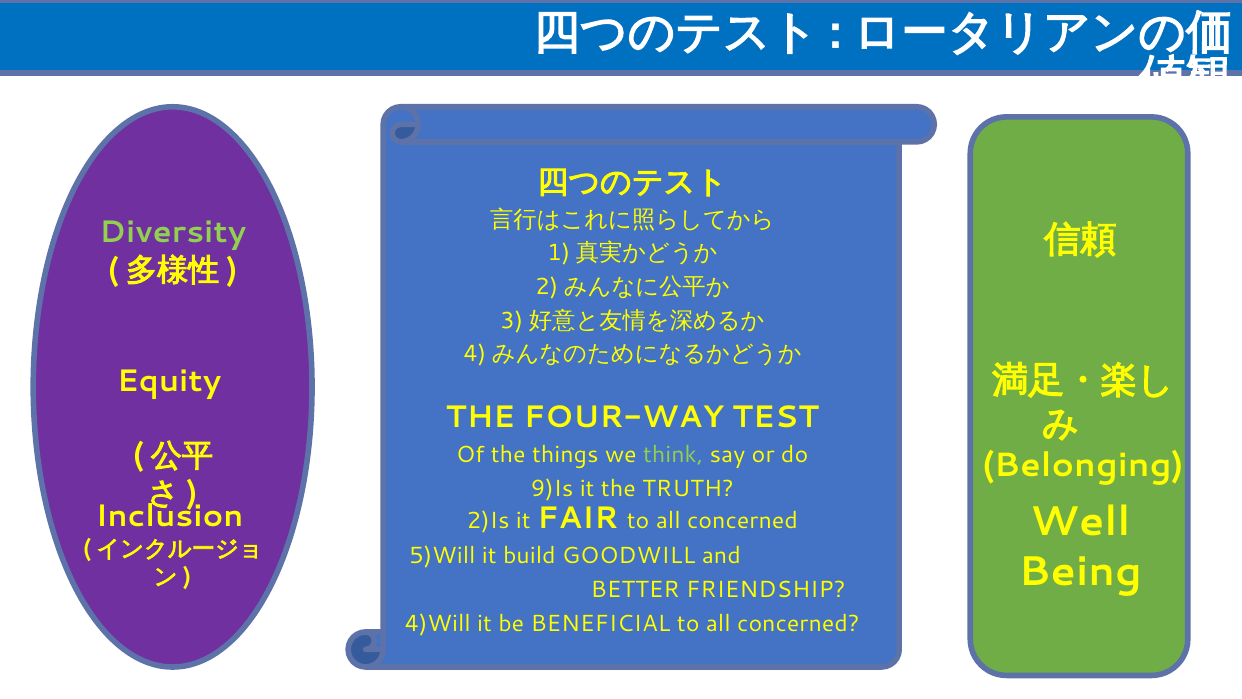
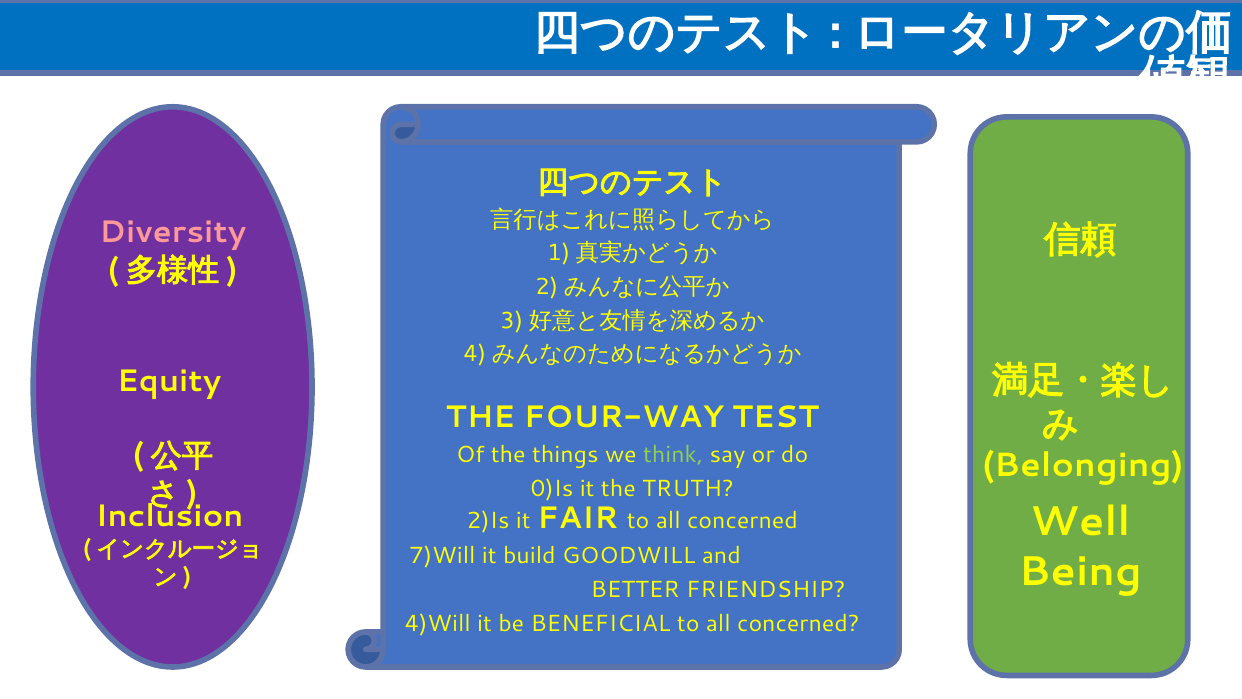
Diversity colour: light green -> pink (173, 233)
9)Is: 9)Is -> 0)Is (552, 489)
5)Will: 5)Will -> 7)Will (442, 556)
